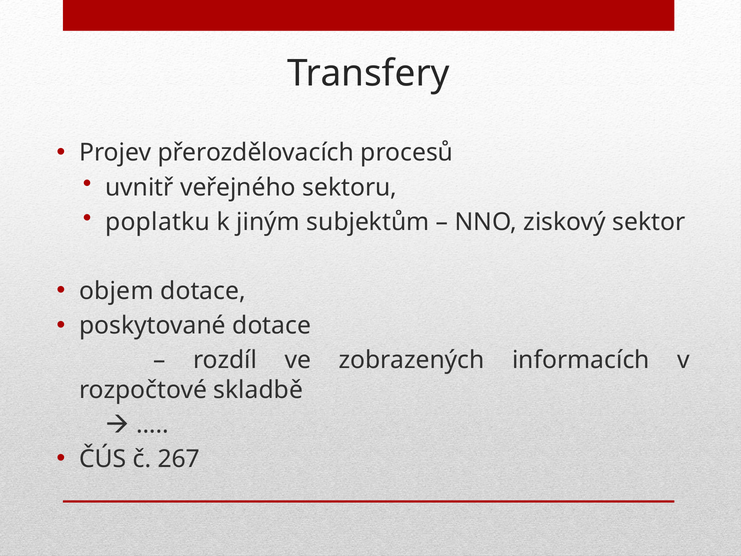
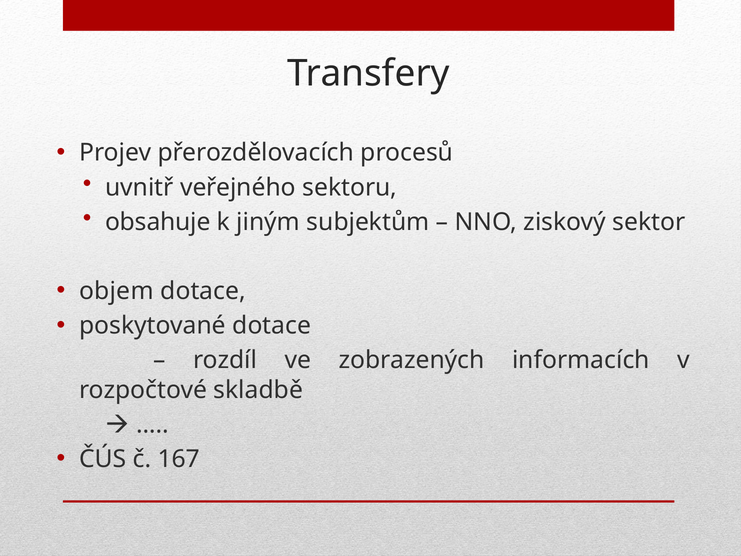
poplatku: poplatku -> obsahuje (158, 222)
267: 267 -> 167 (179, 459)
